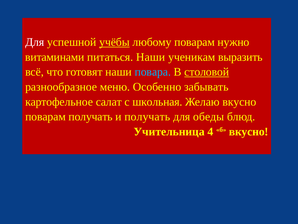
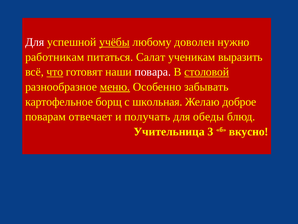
любому поварам: поварам -> доволен (194, 42)
витаминами: витаминами -> работникам (55, 57)
питаться Наши: Наши -> Салат (151, 57)
что underline: none -> present (55, 72)
повара colour: light blue -> white (153, 72)
меню underline: none -> present (115, 87)
салат: салат -> борщ (109, 102)
Желаю вкусно: вкусно -> доброе (239, 102)
поварам получать: получать -> отвечает (90, 116)
4: 4 -> 3 (210, 131)
